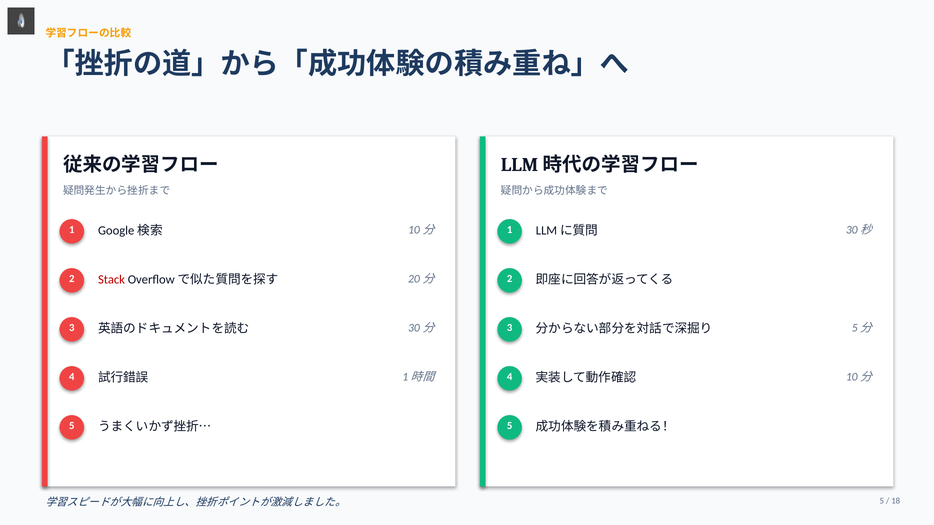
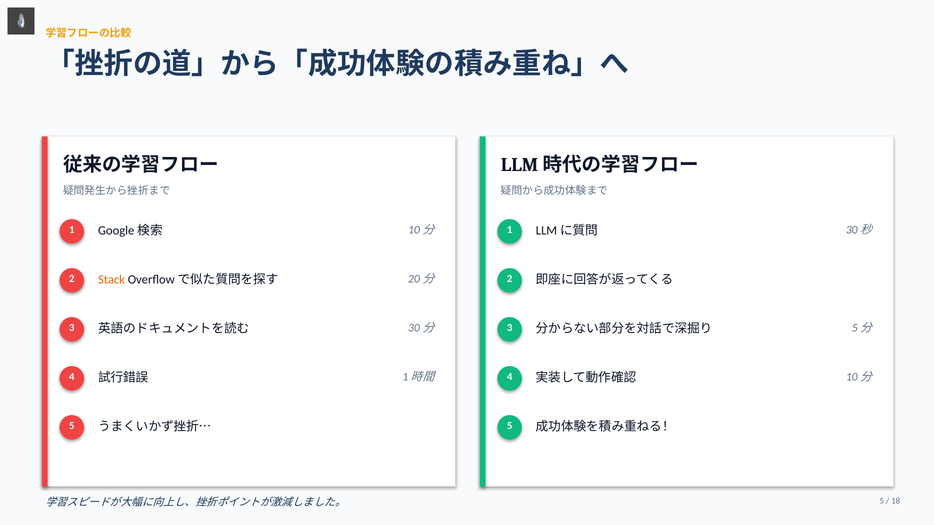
Stack colour: red -> orange (112, 280)
